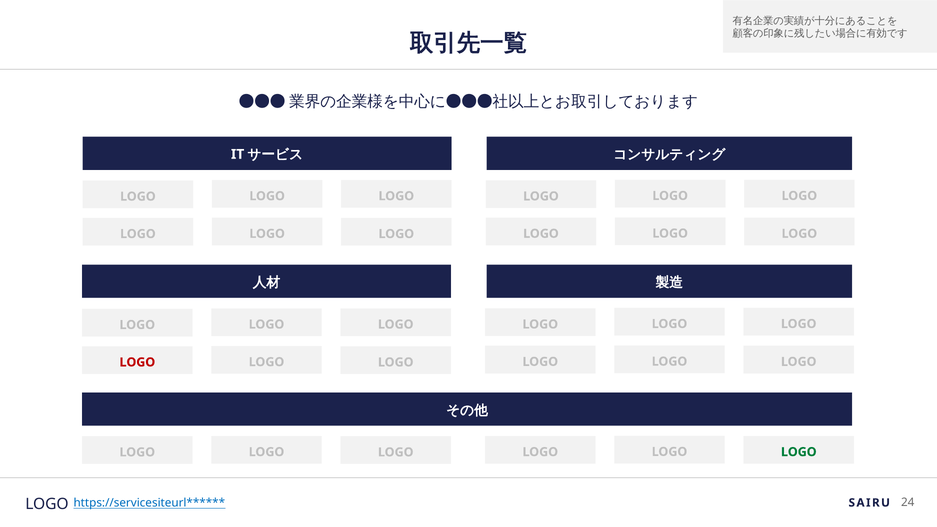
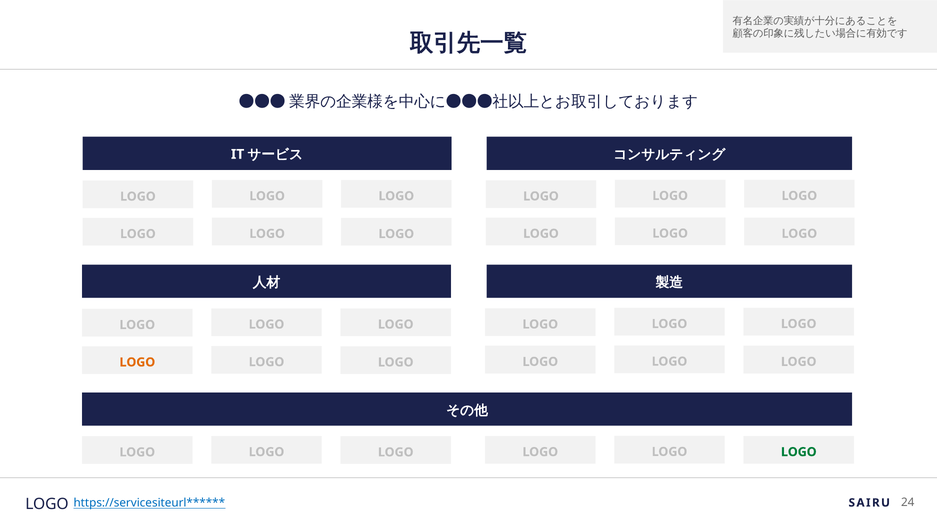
LOGO colour: red -> orange (137, 362)
